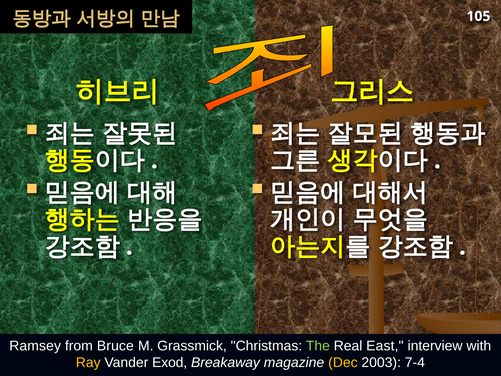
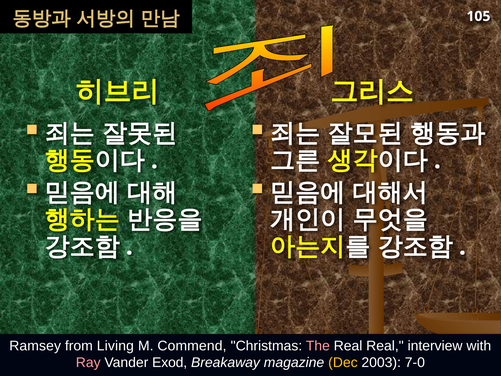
Bruce: Bruce -> Living (115, 346)
Grassmick: Grassmick -> Commend (192, 346)
The colour: light green -> pink (318, 346)
Real East: East -> Real (385, 346)
Ray colour: yellow -> pink (88, 362)
7-4: 7-4 -> 7-0 (415, 362)
